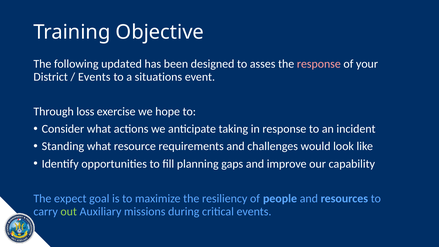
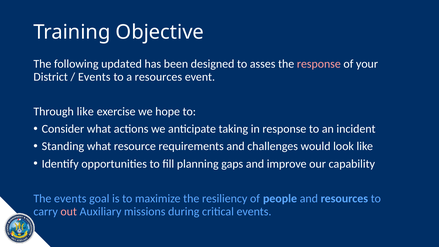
a situations: situations -> resources (158, 77)
Through loss: loss -> like (85, 112)
The expect: expect -> events (70, 199)
out colour: light green -> pink (69, 211)
